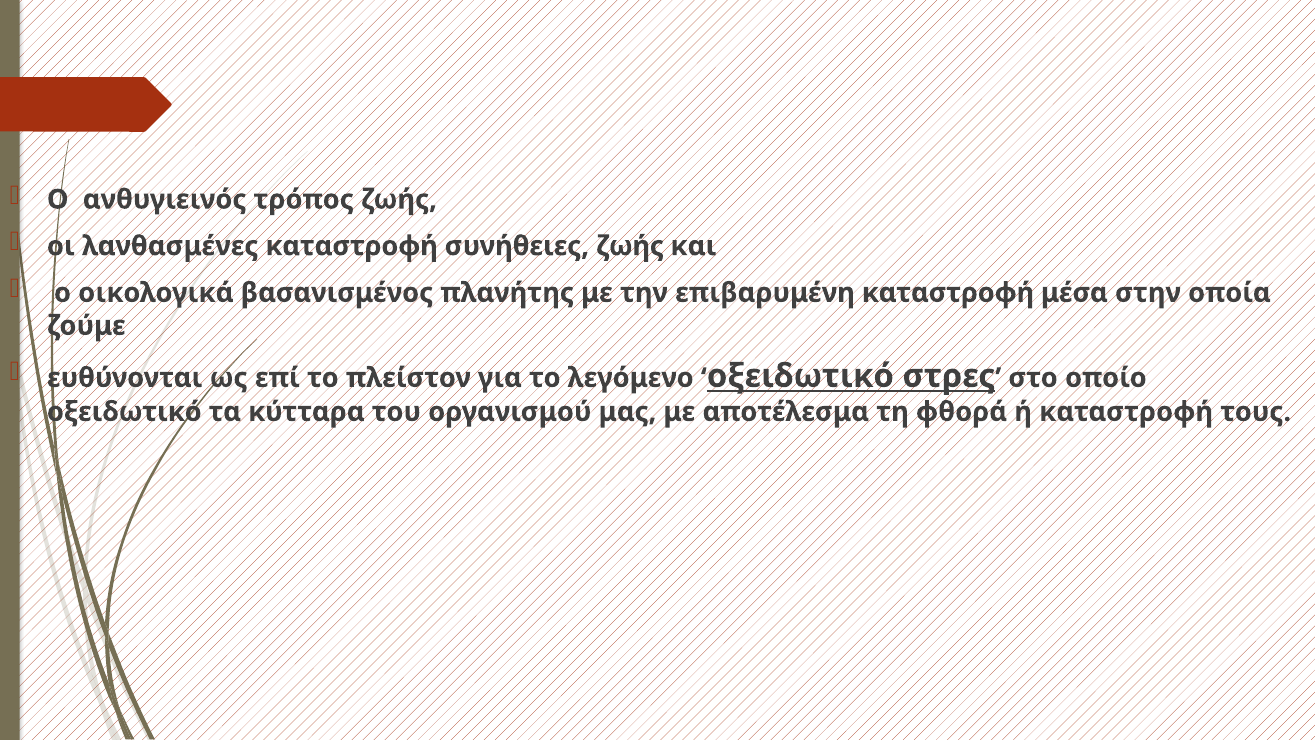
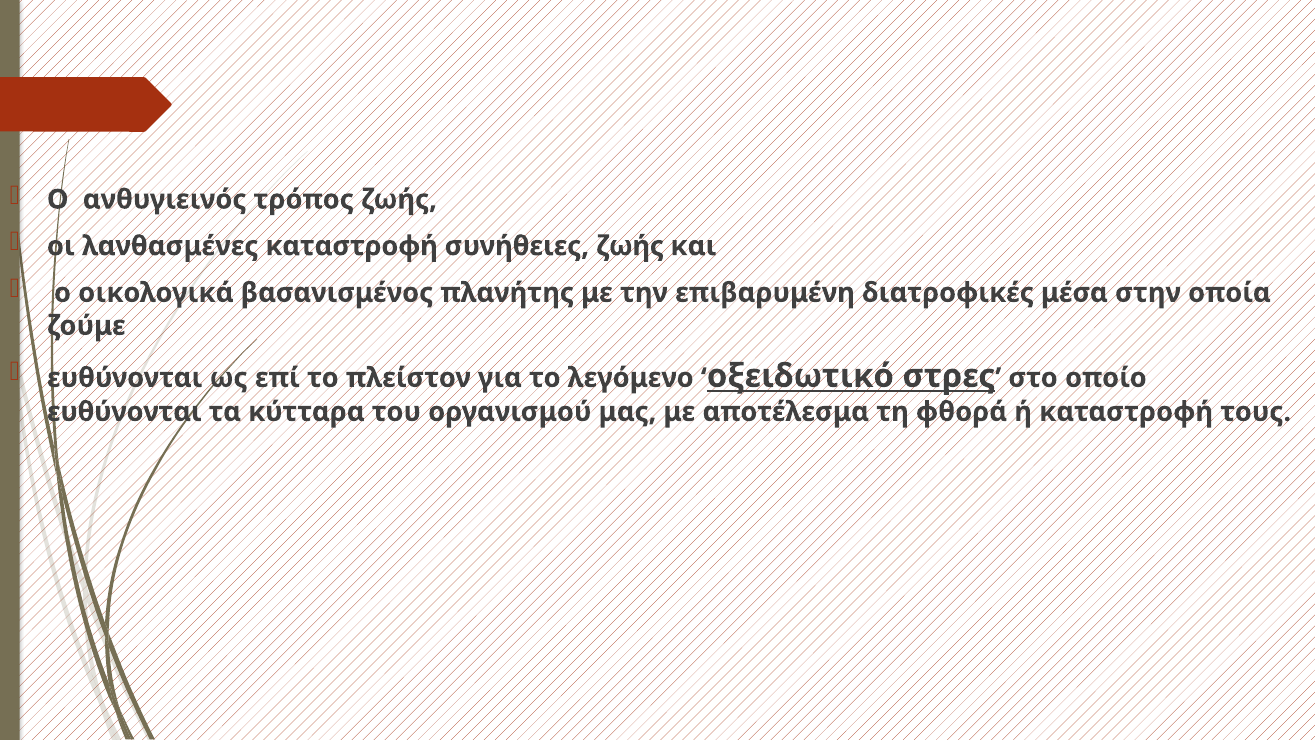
επιβαρυμένη καταστροφή: καταστροφή -> διατροφικές (948, 293)
οξειδωτικό: οξειδωτικό -> ευθύνονται (124, 412)
